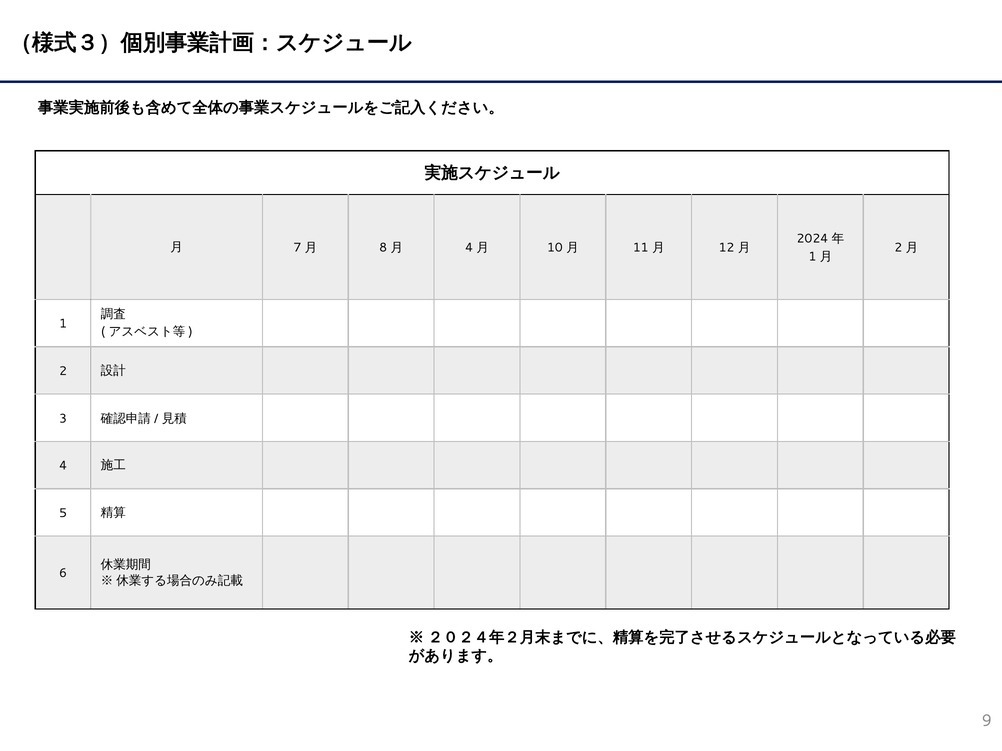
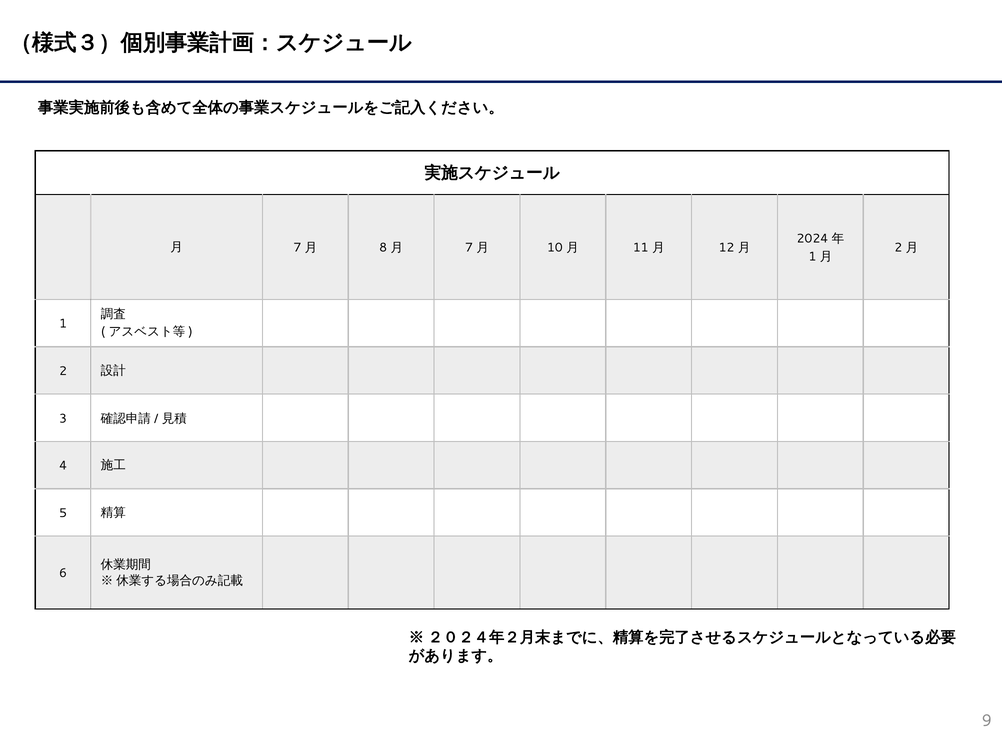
4: 4 -> 7 (469, 248)
